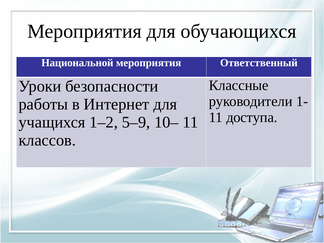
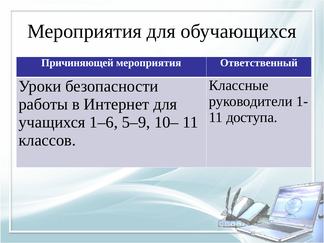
Национальной: Национальной -> Причиняющей (77, 63)
1–2: 1–2 -> 1–6 (104, 122)
